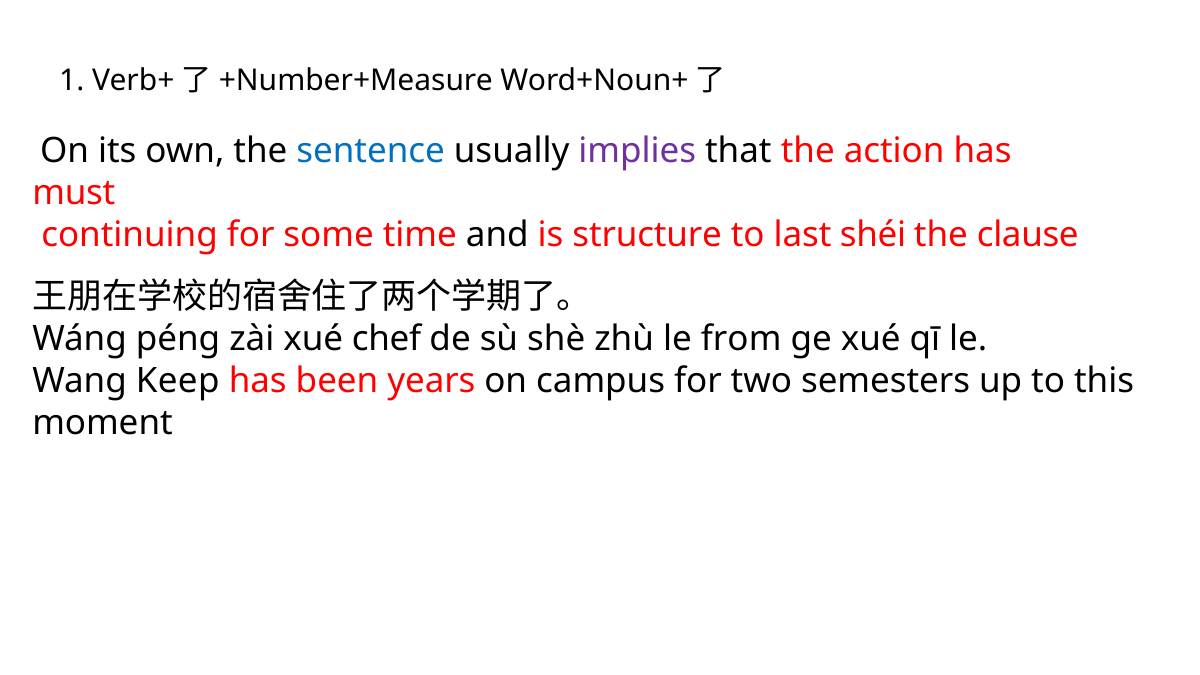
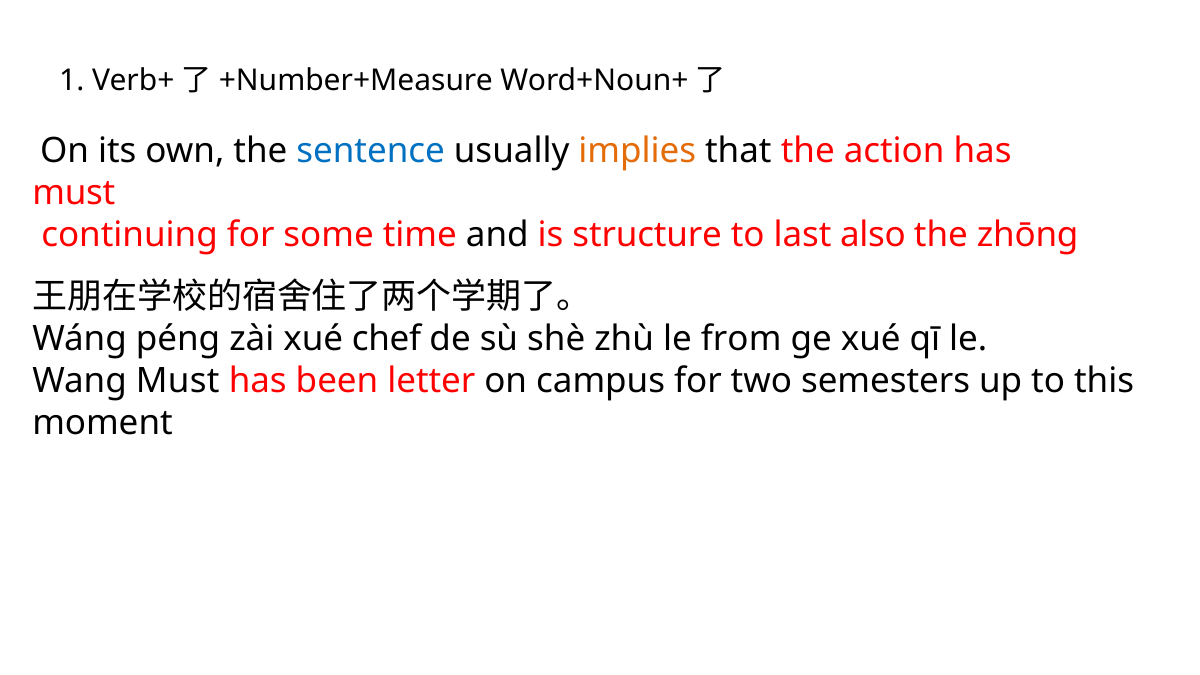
implies colour: purple -> orange (637, 151)
shéi: shéi -> also (873, 235)
clause: clause -> zhōng (1028, 235)
Wang Keep: Keep -> Must (178, 381)
years: years -> letter (431, 381)
